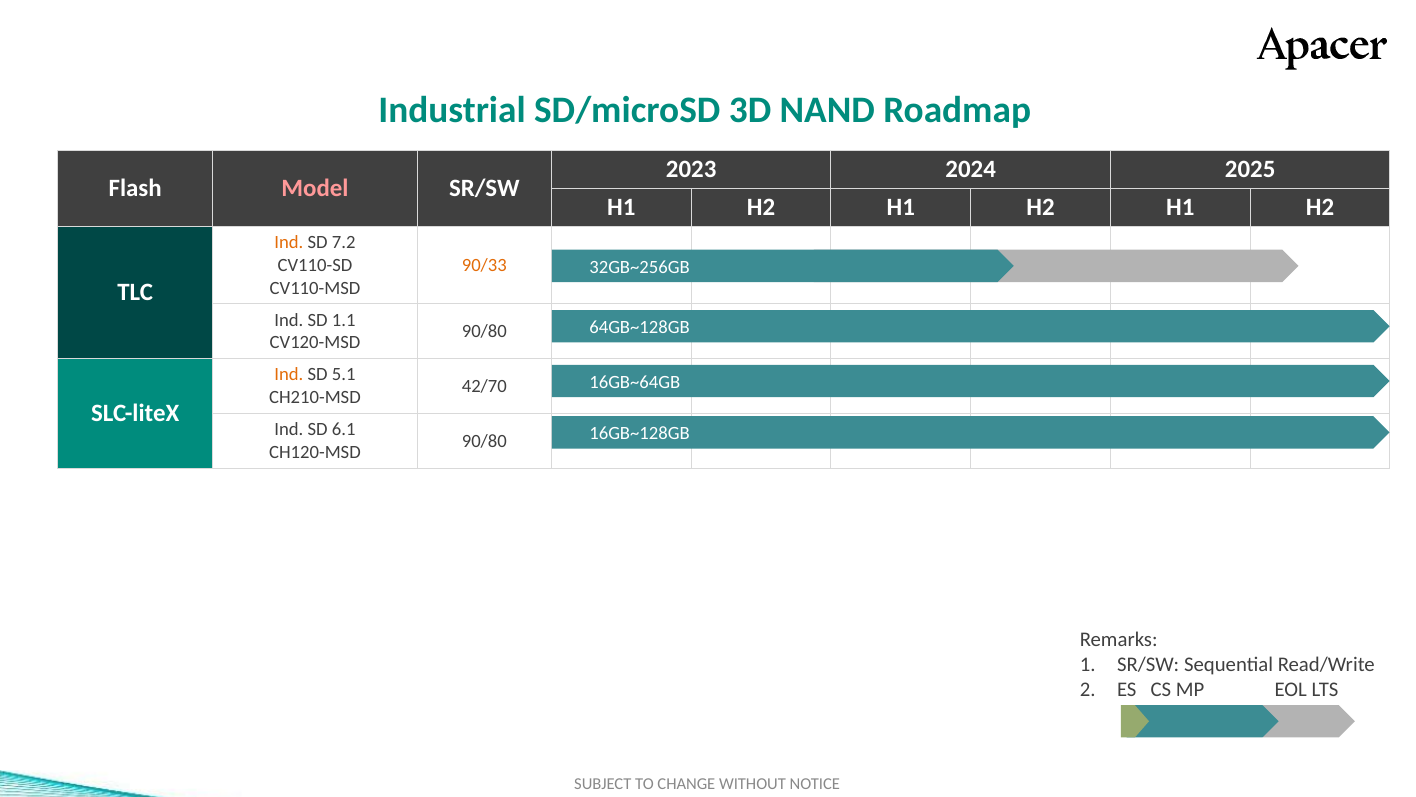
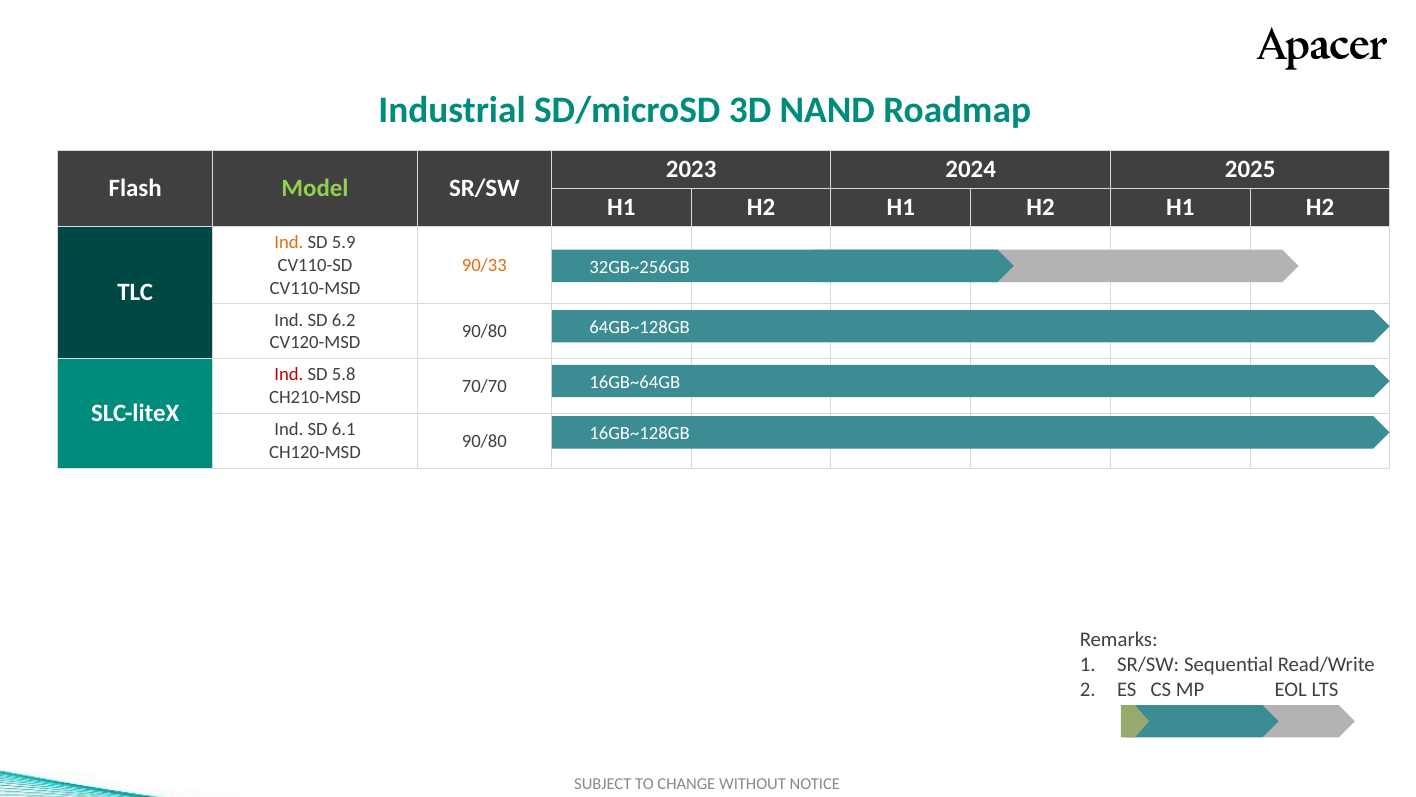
Model colour: pink -> light green (315, 188)
7.2: 7.2 -> 5.9 (344, 242)
1.1: 1.1 -> 6.2 (344, 320)
Ind colour: orange -> red (289, 375)
5.1: 5.1 -> 5.8 (344, 375)
42/70: 42/70 -> 70/70 (484, 386)
